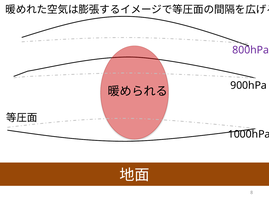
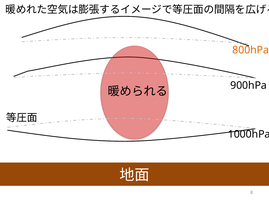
800hPa colour: purple -> orange (251, 50)
